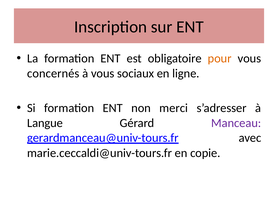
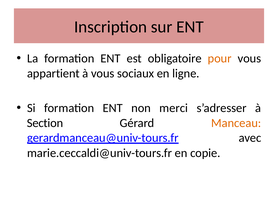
concernés: concernés -> appartient (53, 73)
Langue: Langue -> Section (45, 123)
Manceau colour: purple -> orange (236, 123)
